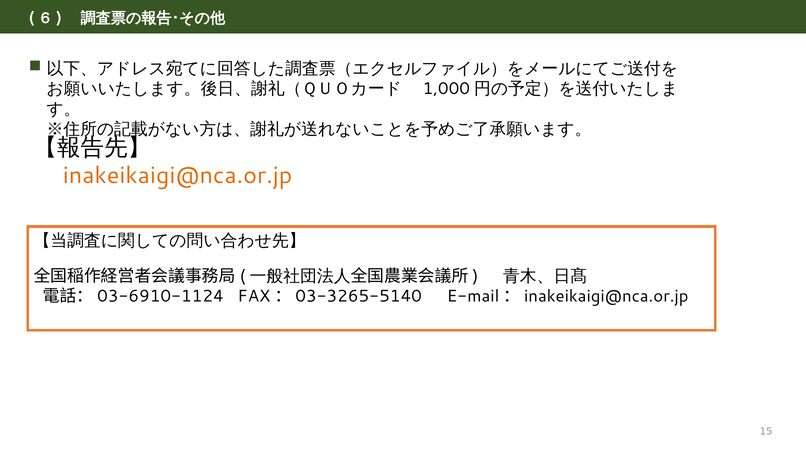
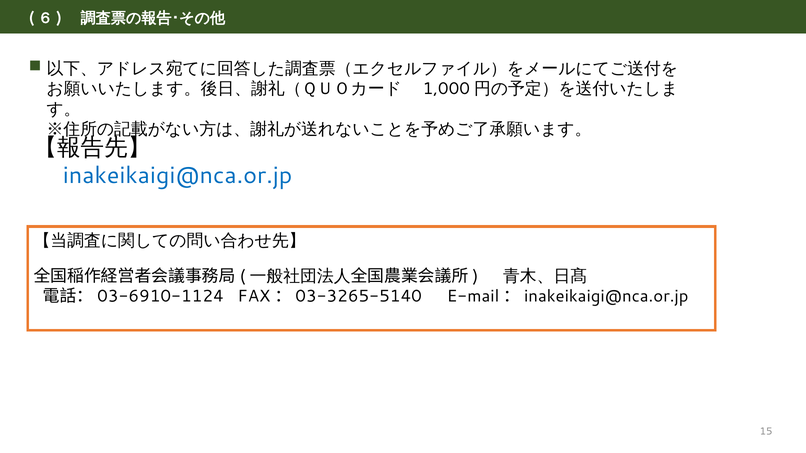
inakeikaigi@nca.or.jp colour: orange -> blue (178, 176)
